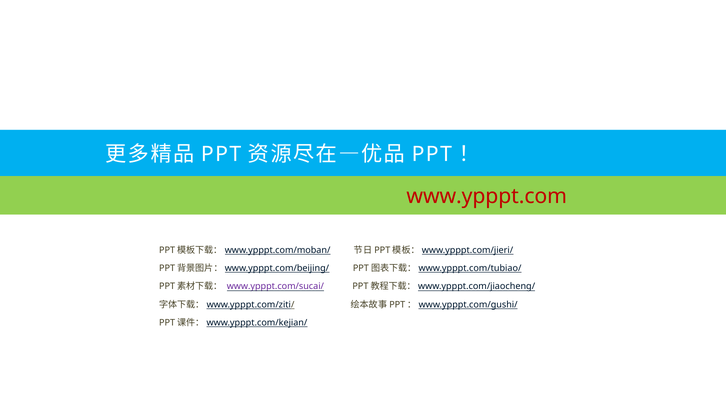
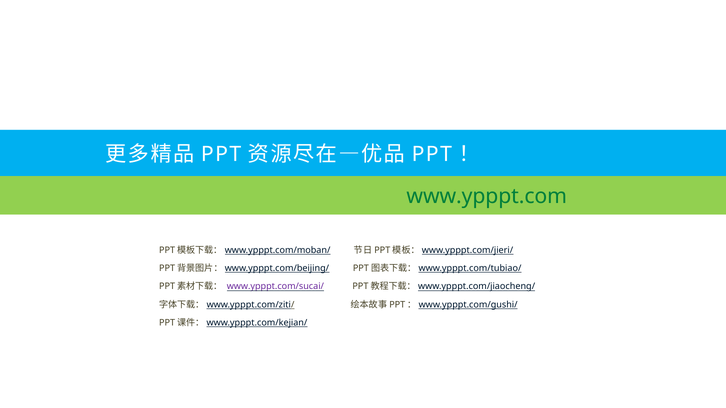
www.ypppt.com colour: red -> green (487, 197)
